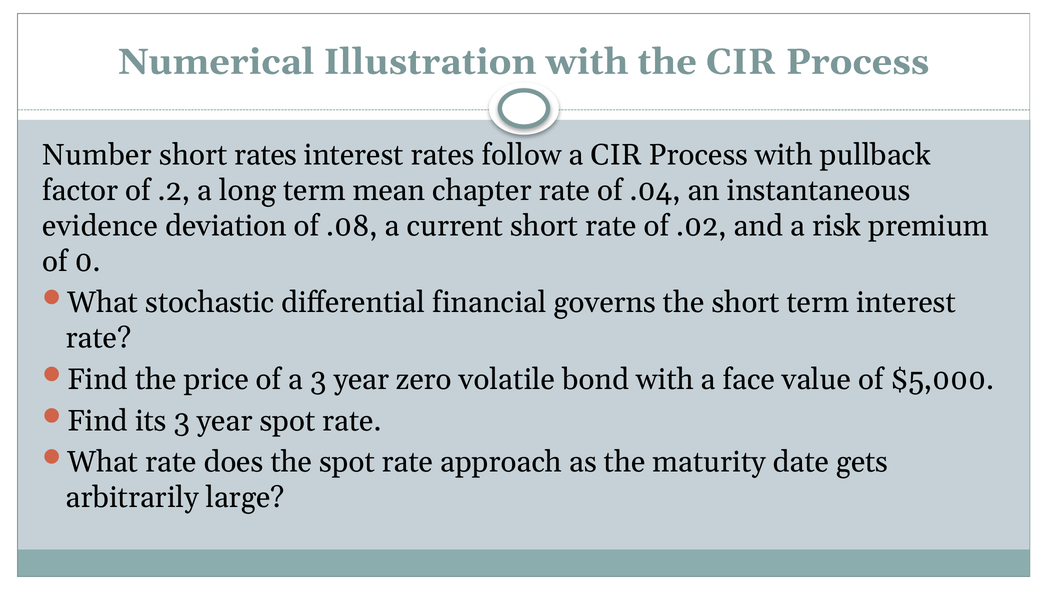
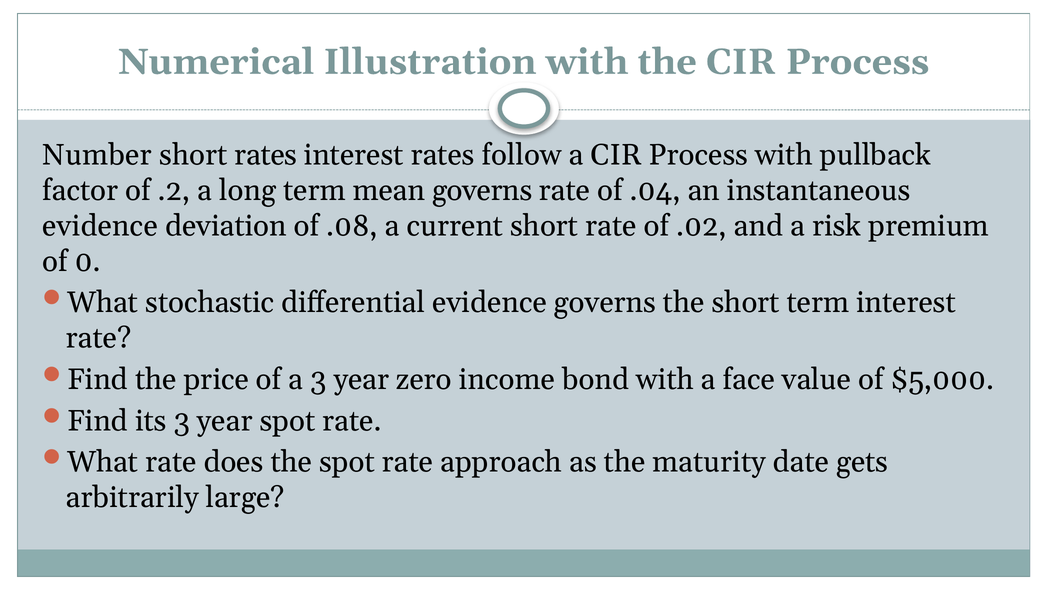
mean chapter: chapter -> governs (482, 190)
differential financial: financial -> evidence (490, 302)
volatile: volatile -> income (507, 379)
